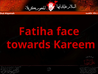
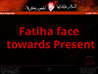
Kareem: Kareem -> Present (74, 44)
